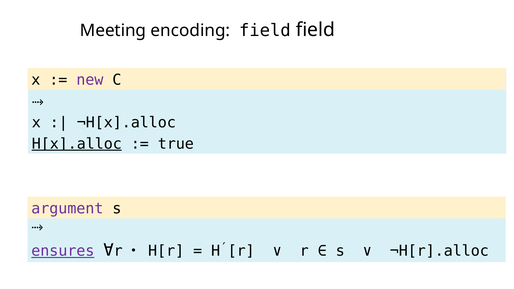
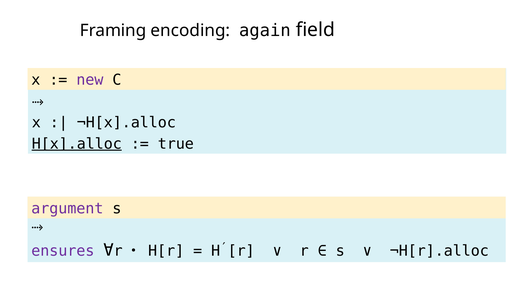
Meeting: Meeting -> Framing (113, 30)
encoding field: field -> again (265, 30)
ensures underline: present -> none (63, 251)
